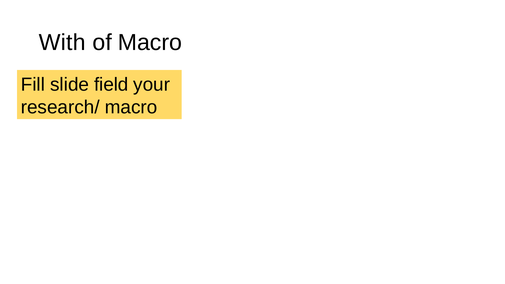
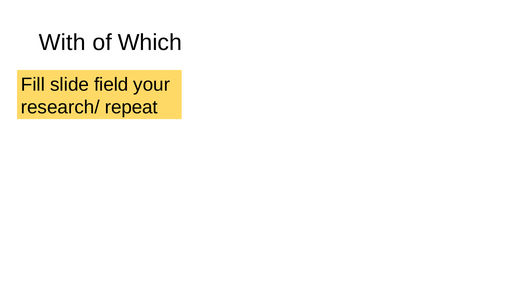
of Macro: Macro -> Which (150, 42)
research/ macro: macro -> repeat (131, 107)
